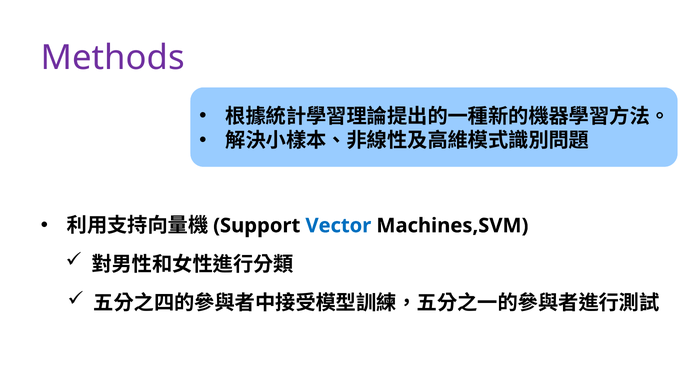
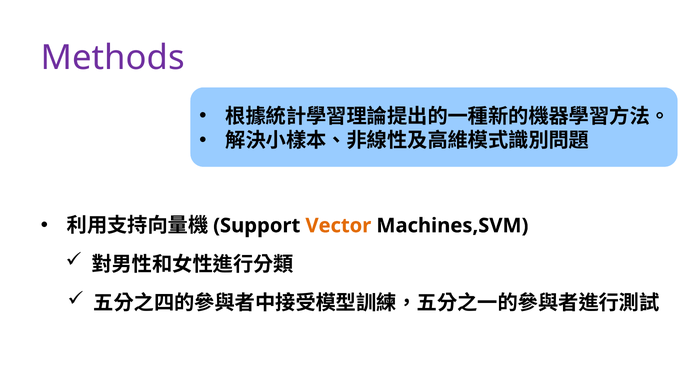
Vector colour: blue -> orange (338, 226)
